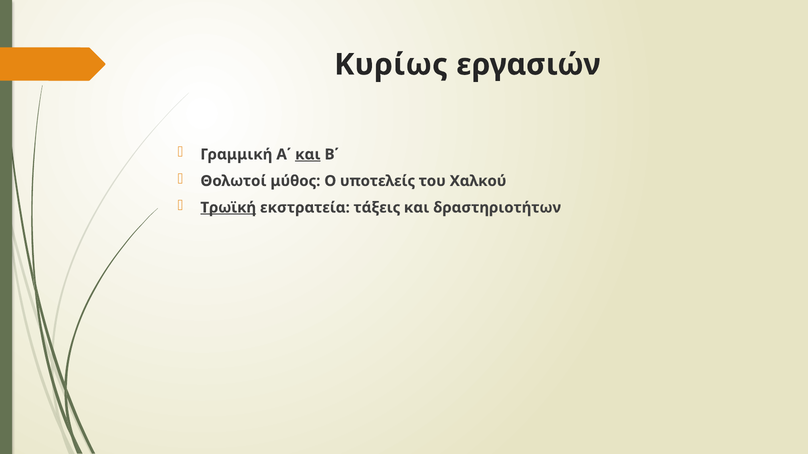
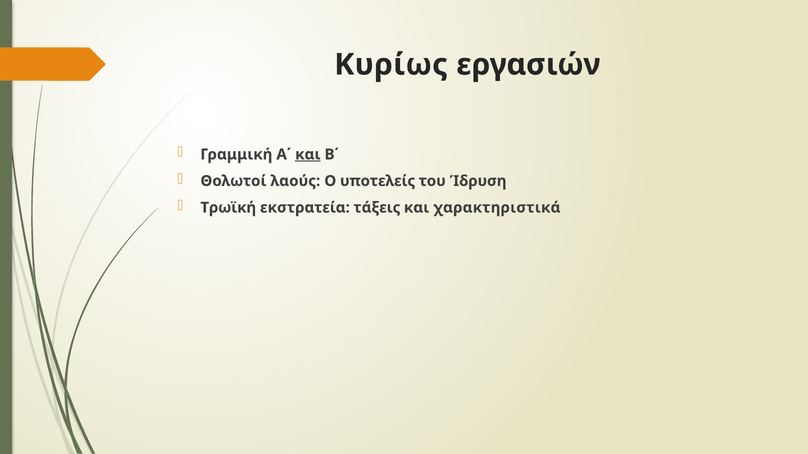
μύθος: μύθος -> λαούς (295, 181)
Χαλκού: Χαλκού -> Ίδρυση (478, 181)
Τρωϊκή underline: present -> none (228, 208)
δραστηριοτήτων: δραστηριοτήτων -> χαρακτηριστικά (497, 208)
